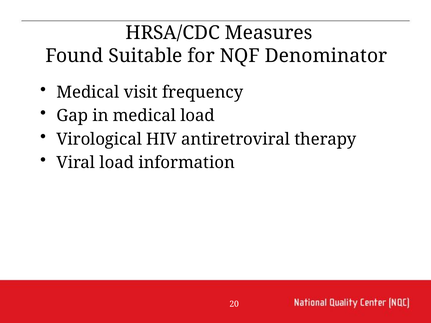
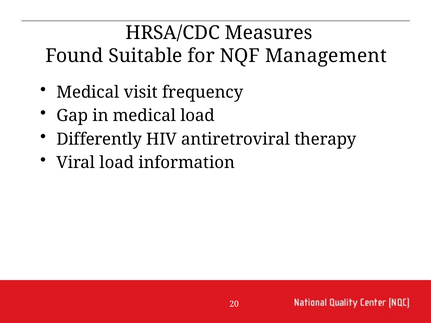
Denominator: Denominator -> Management (326, 56)
Virological: Virological -> Differently (99, 139)
